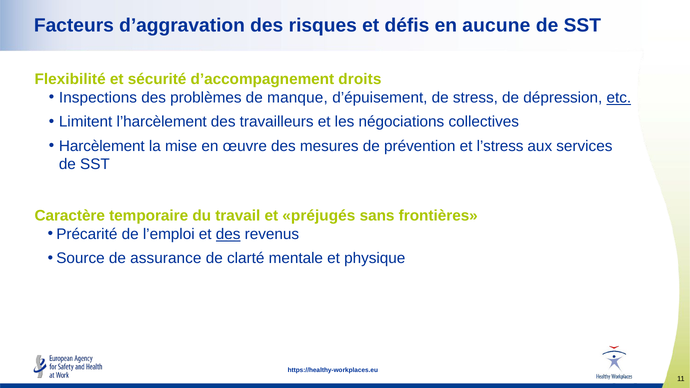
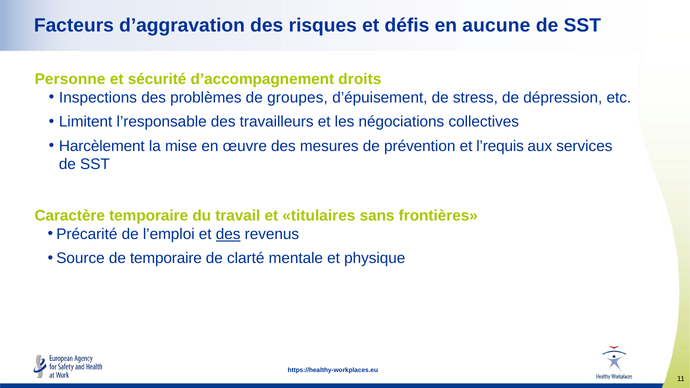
Flexibilité: Flexibilité -> Personne (70, 79)
manque: manque -> groupes (297, 98)
etc underline: present -> none (619, 98)
l’harcèlement: l’harcèlement -> l’responsable (162, 122)
l’stress: l’stress -> l’requis (500, 146)
préjugés: préjugés -> titulaires (319, 216)
de assurance: assurance -> temporaire (166, 258)
